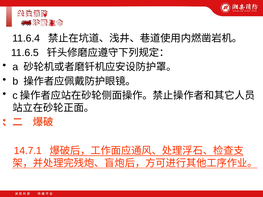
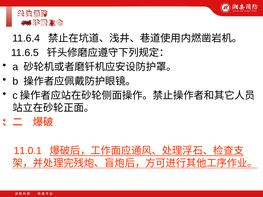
14.7.1: 14.7.1 -> 11.0.1 (28, 151)
